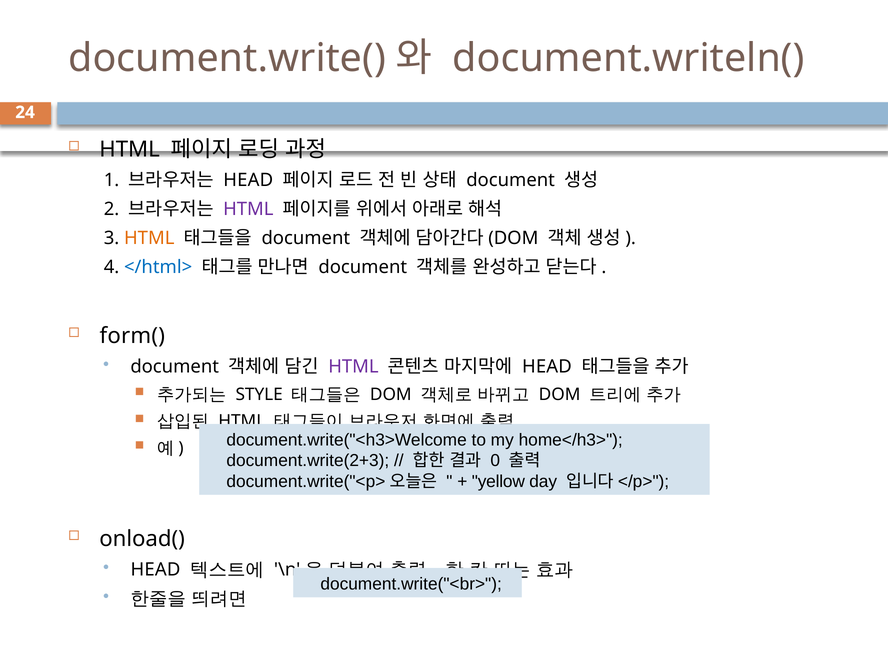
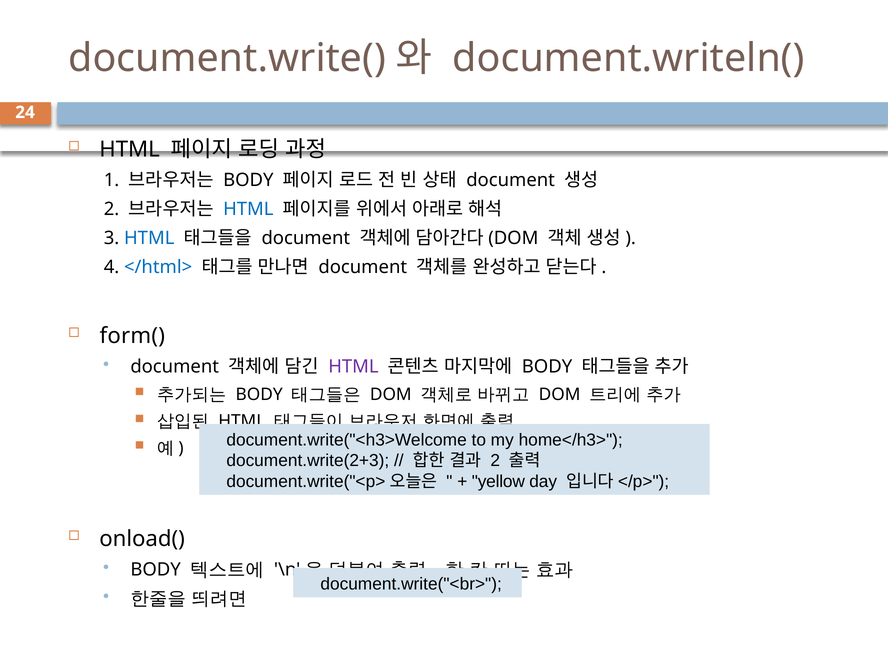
HEAD: HEAD -> BODY (248, 180)
HTML colour: purple -> blue (248, 209)
HTML colour: orange -> blue (149, 238)
HEAD: HEAD -> BODY (547, 367)
STYLE: STYLE -> BODY (259, 394)
0: 0 -> 2 (495, 461)
HEAD: HEAD -> BODY (156, 570)
